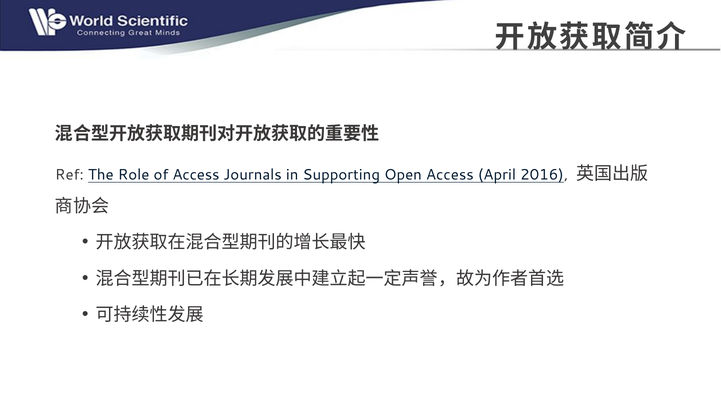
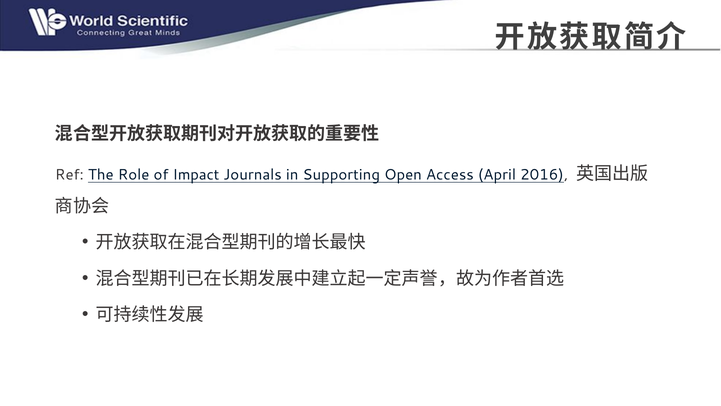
of Access: Access -> Impact (196, 175)
